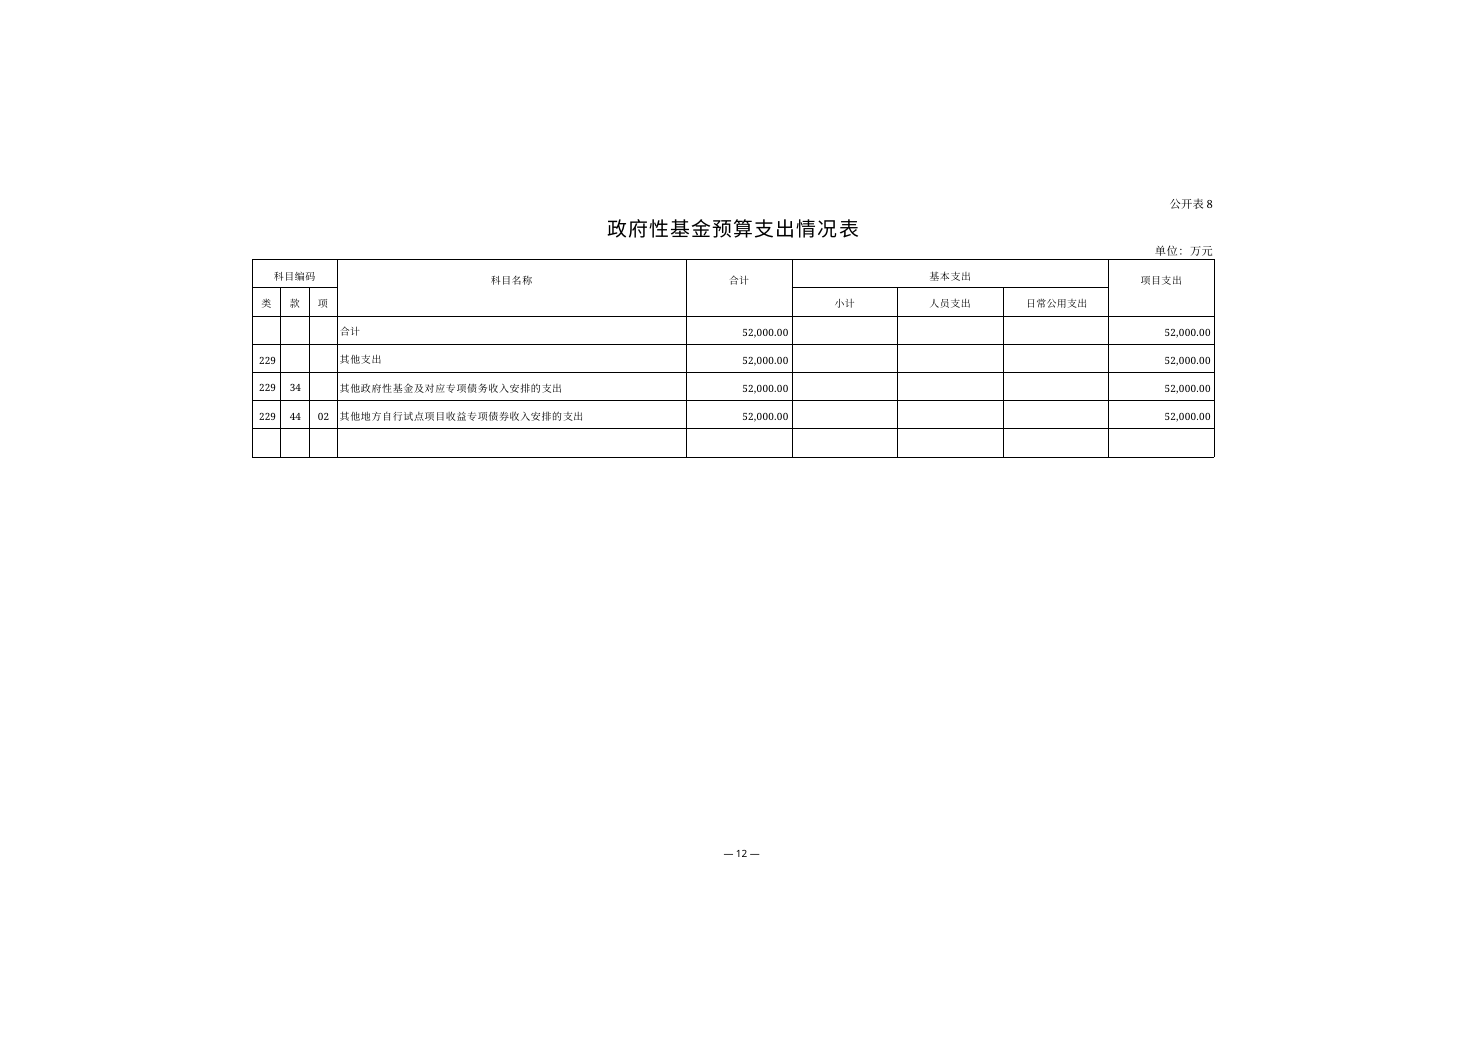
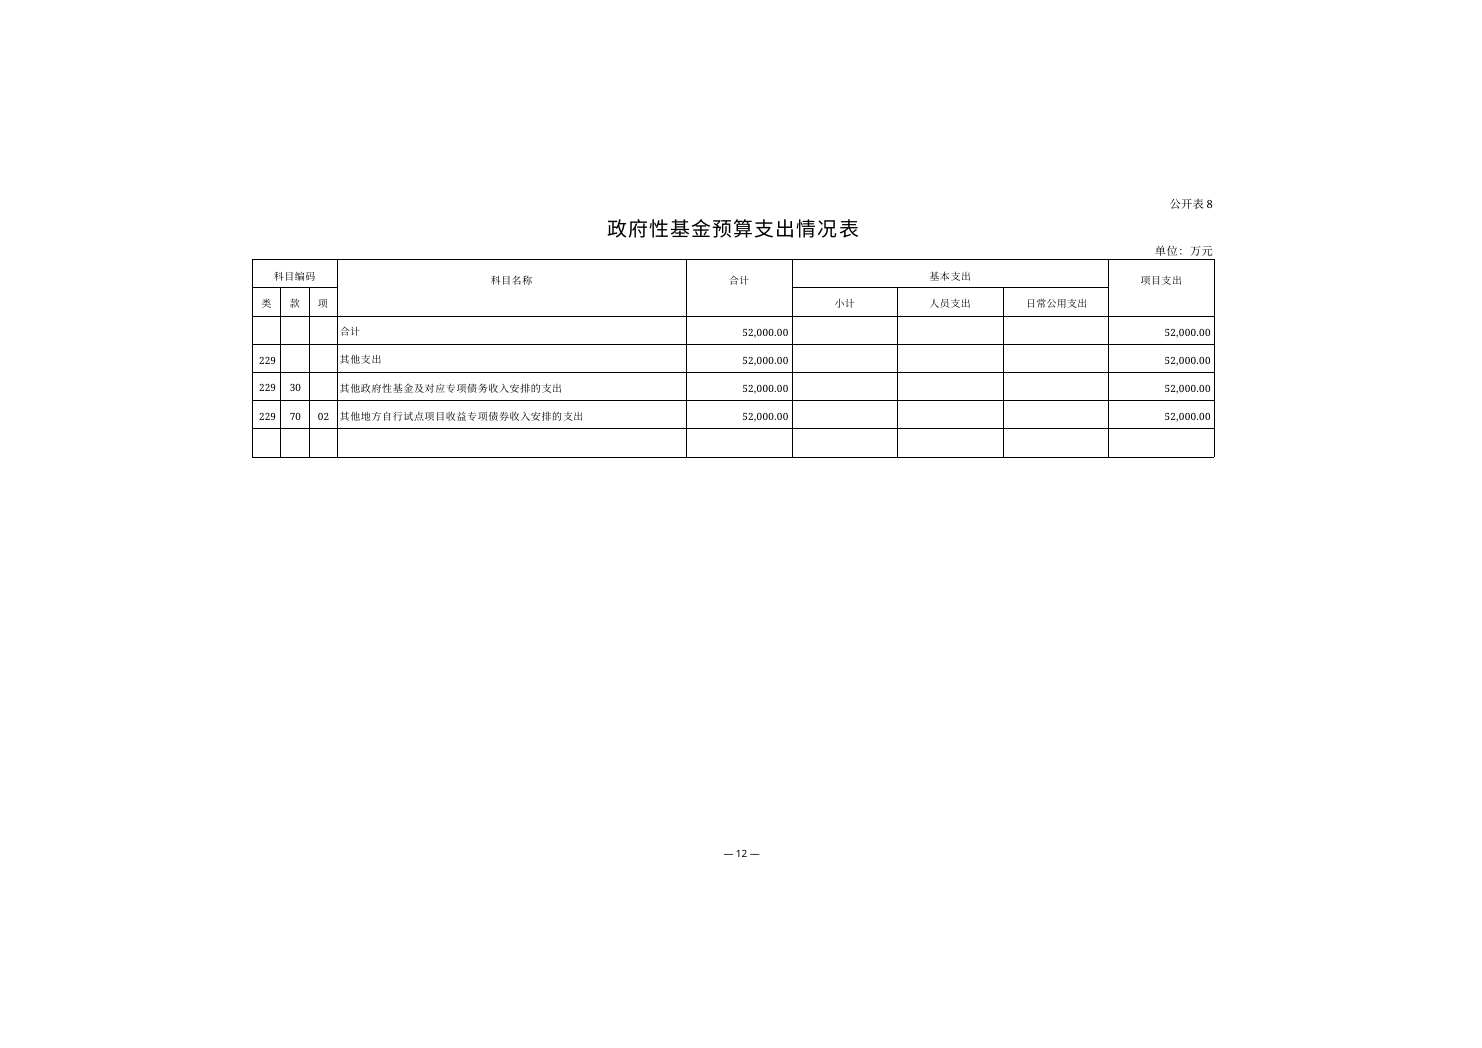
34: 34 -> 30 (295, 388)
44: 44 -> 70 (295, 417)
